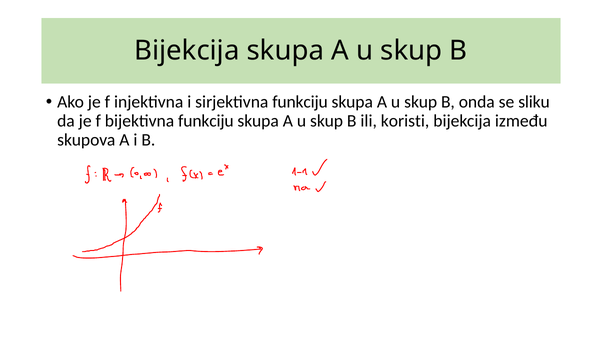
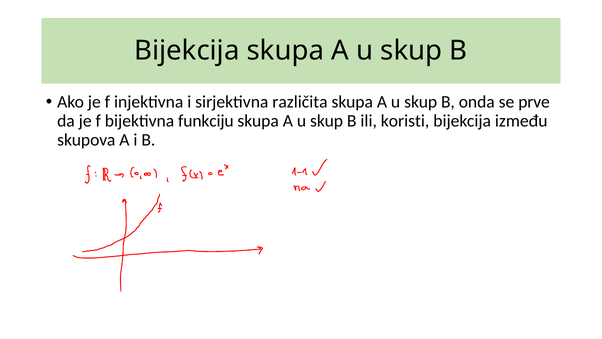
sirjektivna funkciju: funkciju -> različita (300, 102)
sliku: sliku -> prve (534, 102)
